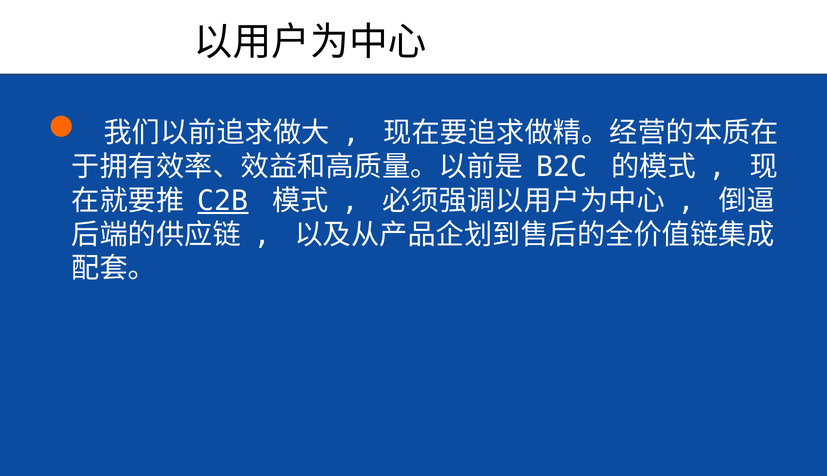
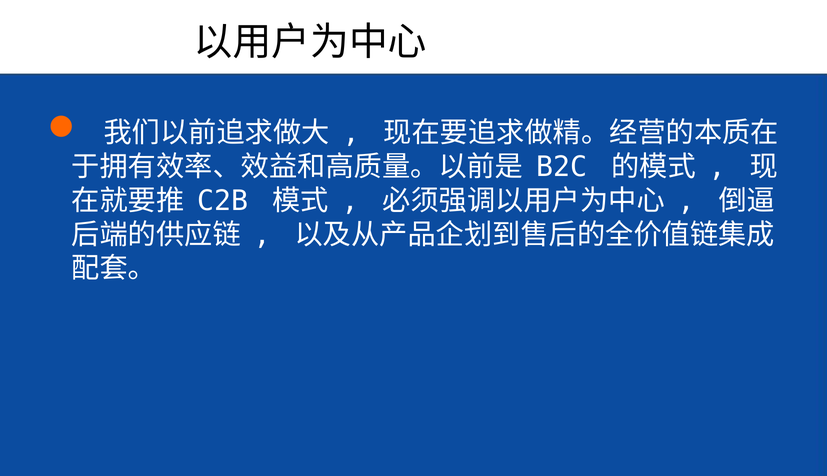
C2B underline: present -> none (223, 201)
